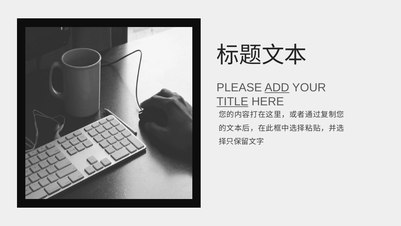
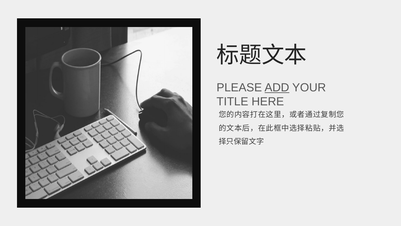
TITLE underline: present -> none (232, 101)
